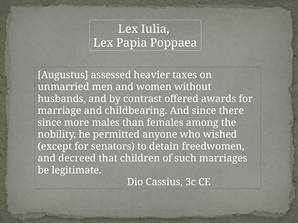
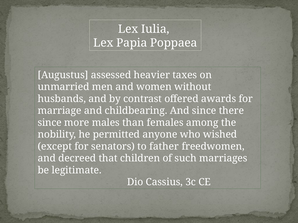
detain: detain -> father (164, 147)
